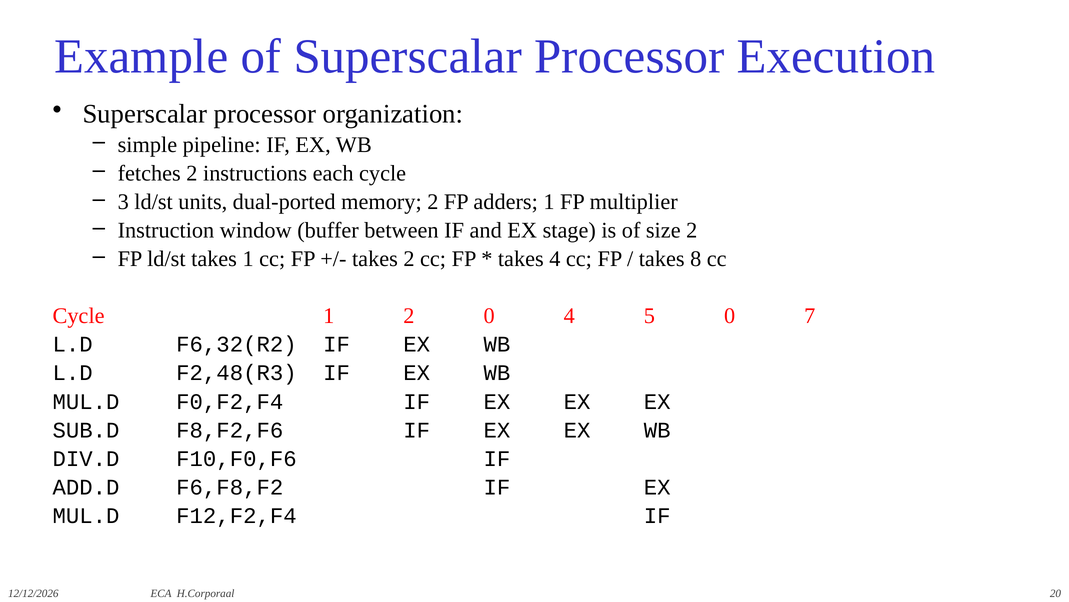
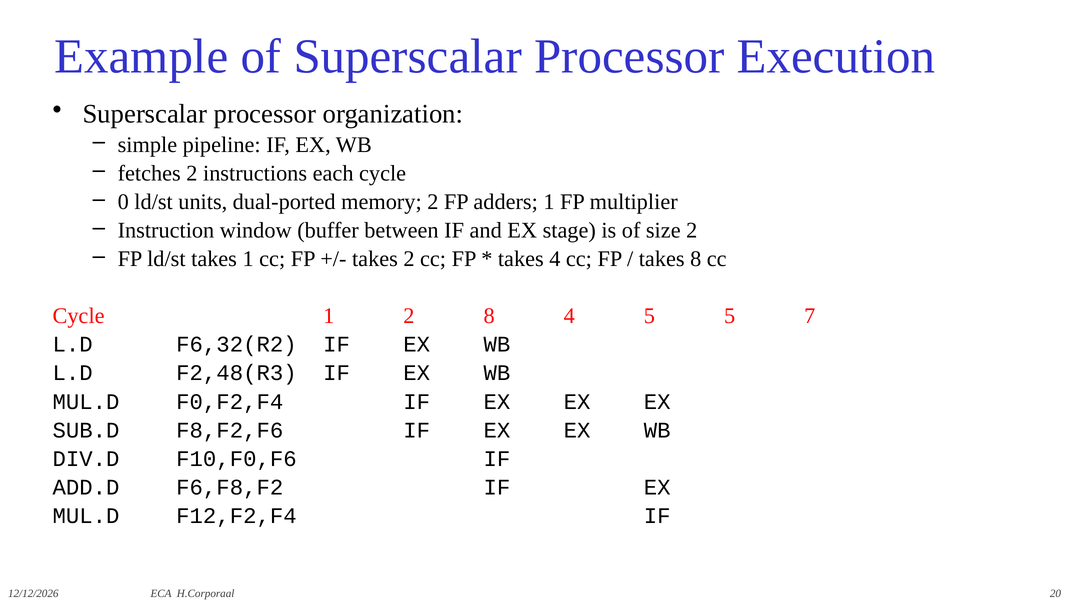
3: 3 -> 0 (123, 202)
2 0: 0 -> 8 (489, 316)
5 0: 0 -> 5 (730, 316)
